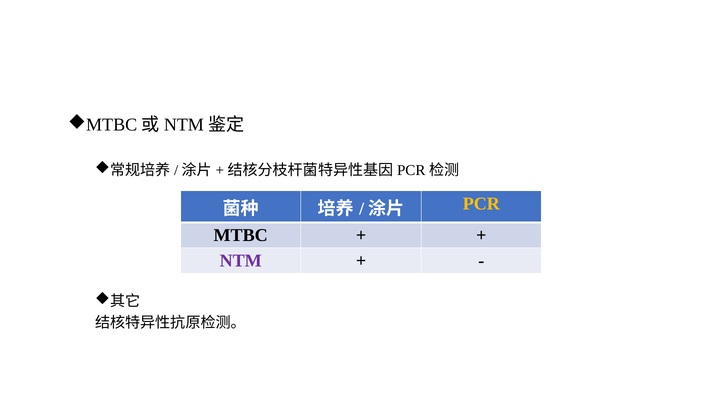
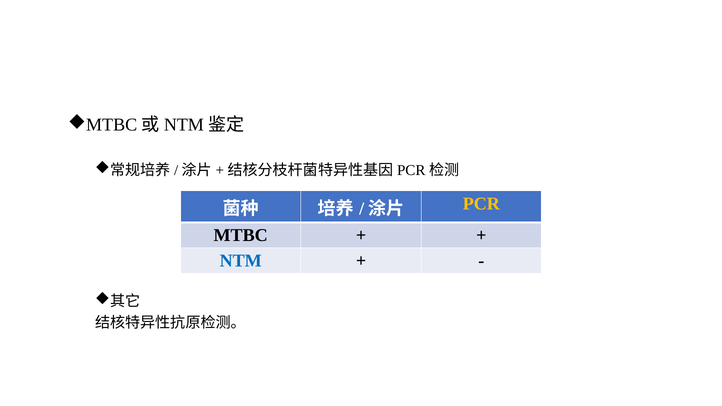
NTM colour: purple -> blue (241, 261)
